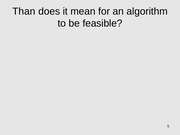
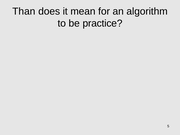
feasible: feasible -> practice (103, 23)
